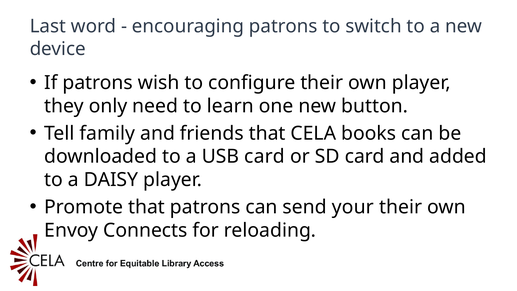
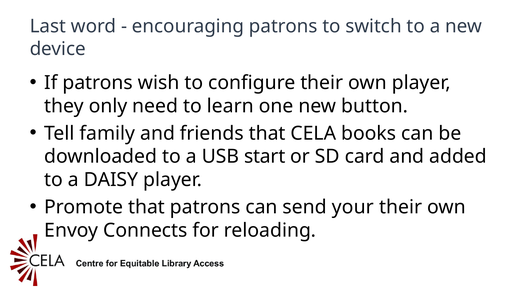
USB card: card -> start (265, 156)
